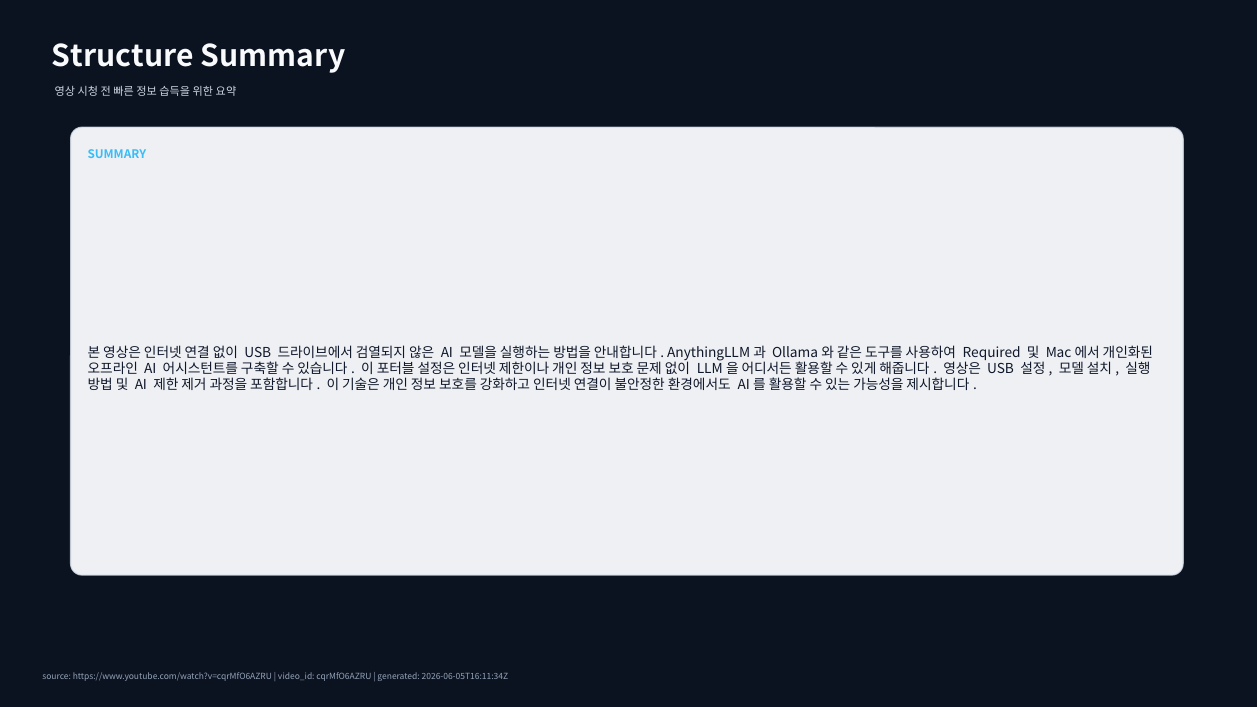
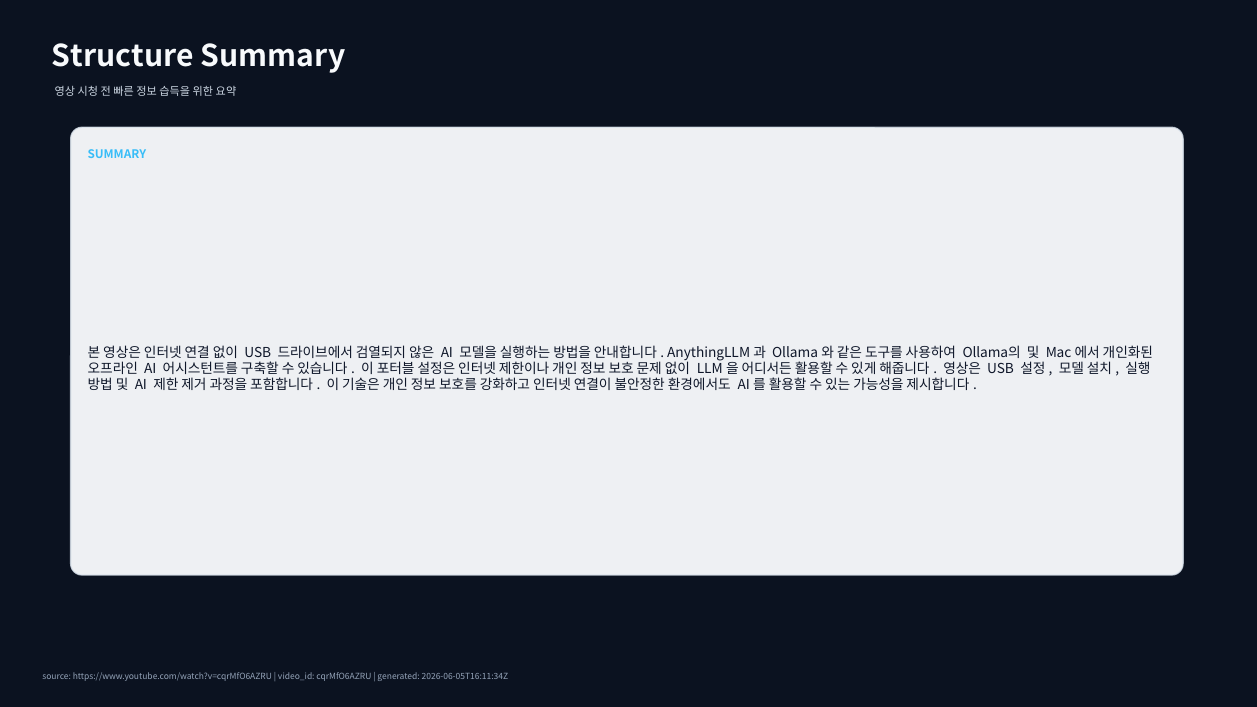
Required: Required -> Ollama의 (992, 353)
